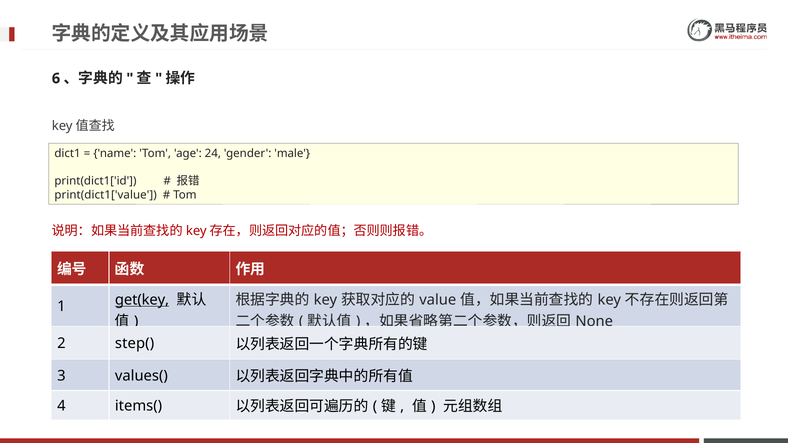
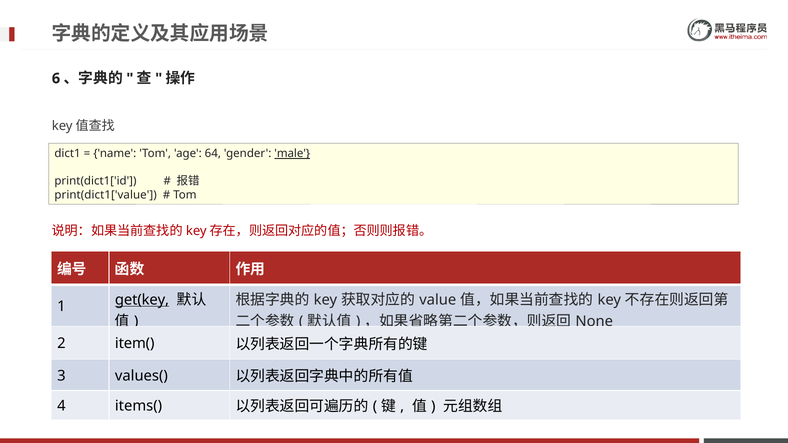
24: 24 -> 64 (213, 154)
male underline: none -> present (292, 154)
step(: step( -> item( (135, 344)
